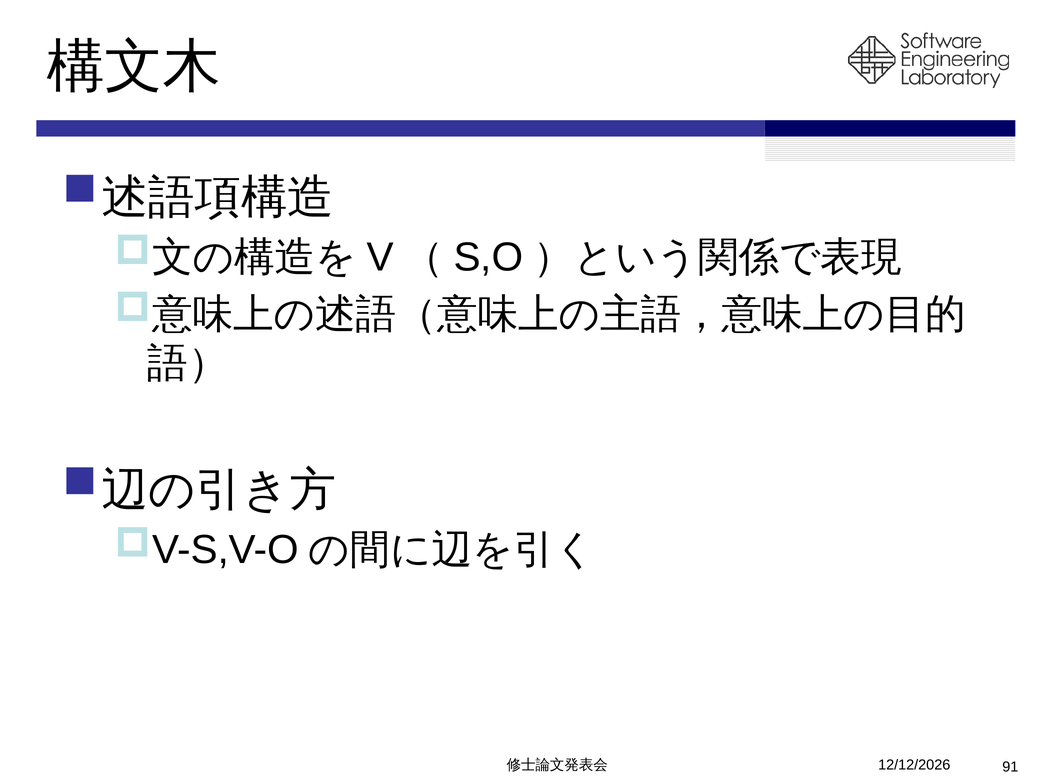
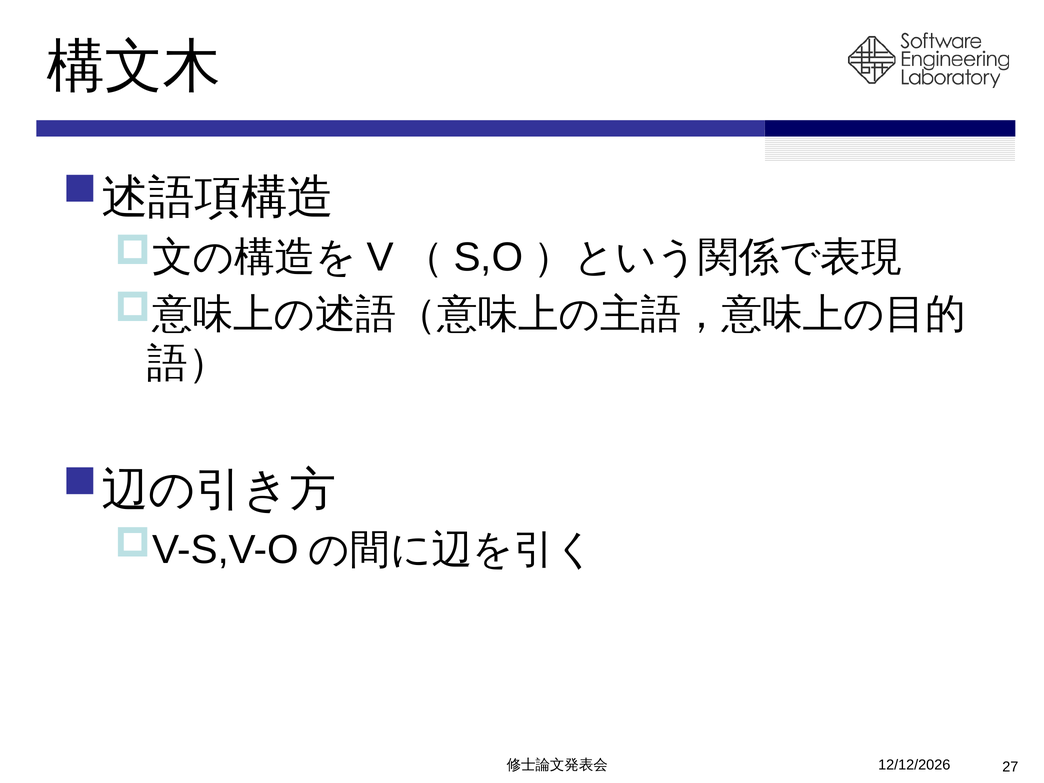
91: 91 -> 27 (1010, 767)
